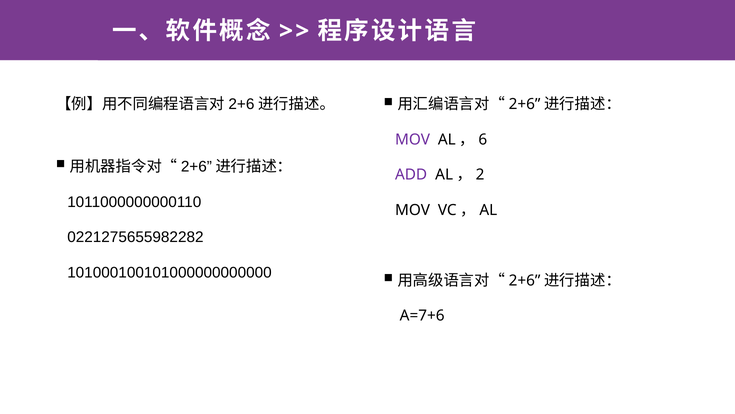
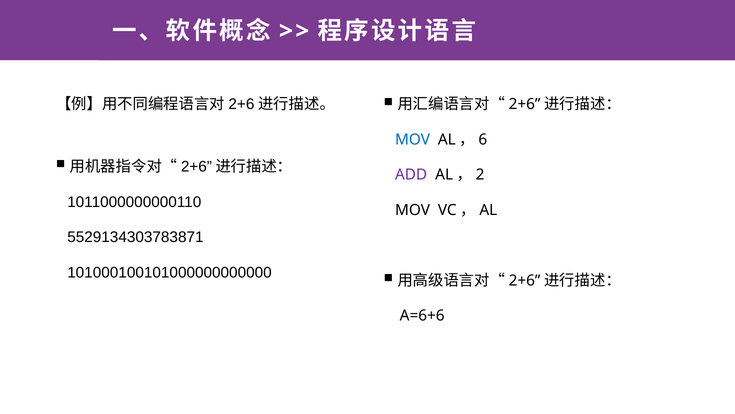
MOV colour: purple -> blue (413, 139)
0221275655982282: 0221275655982282 -> 5529134303783871 (135, 237)
A=7+6: A=7+6 -> A=6+6 (422, 315)
